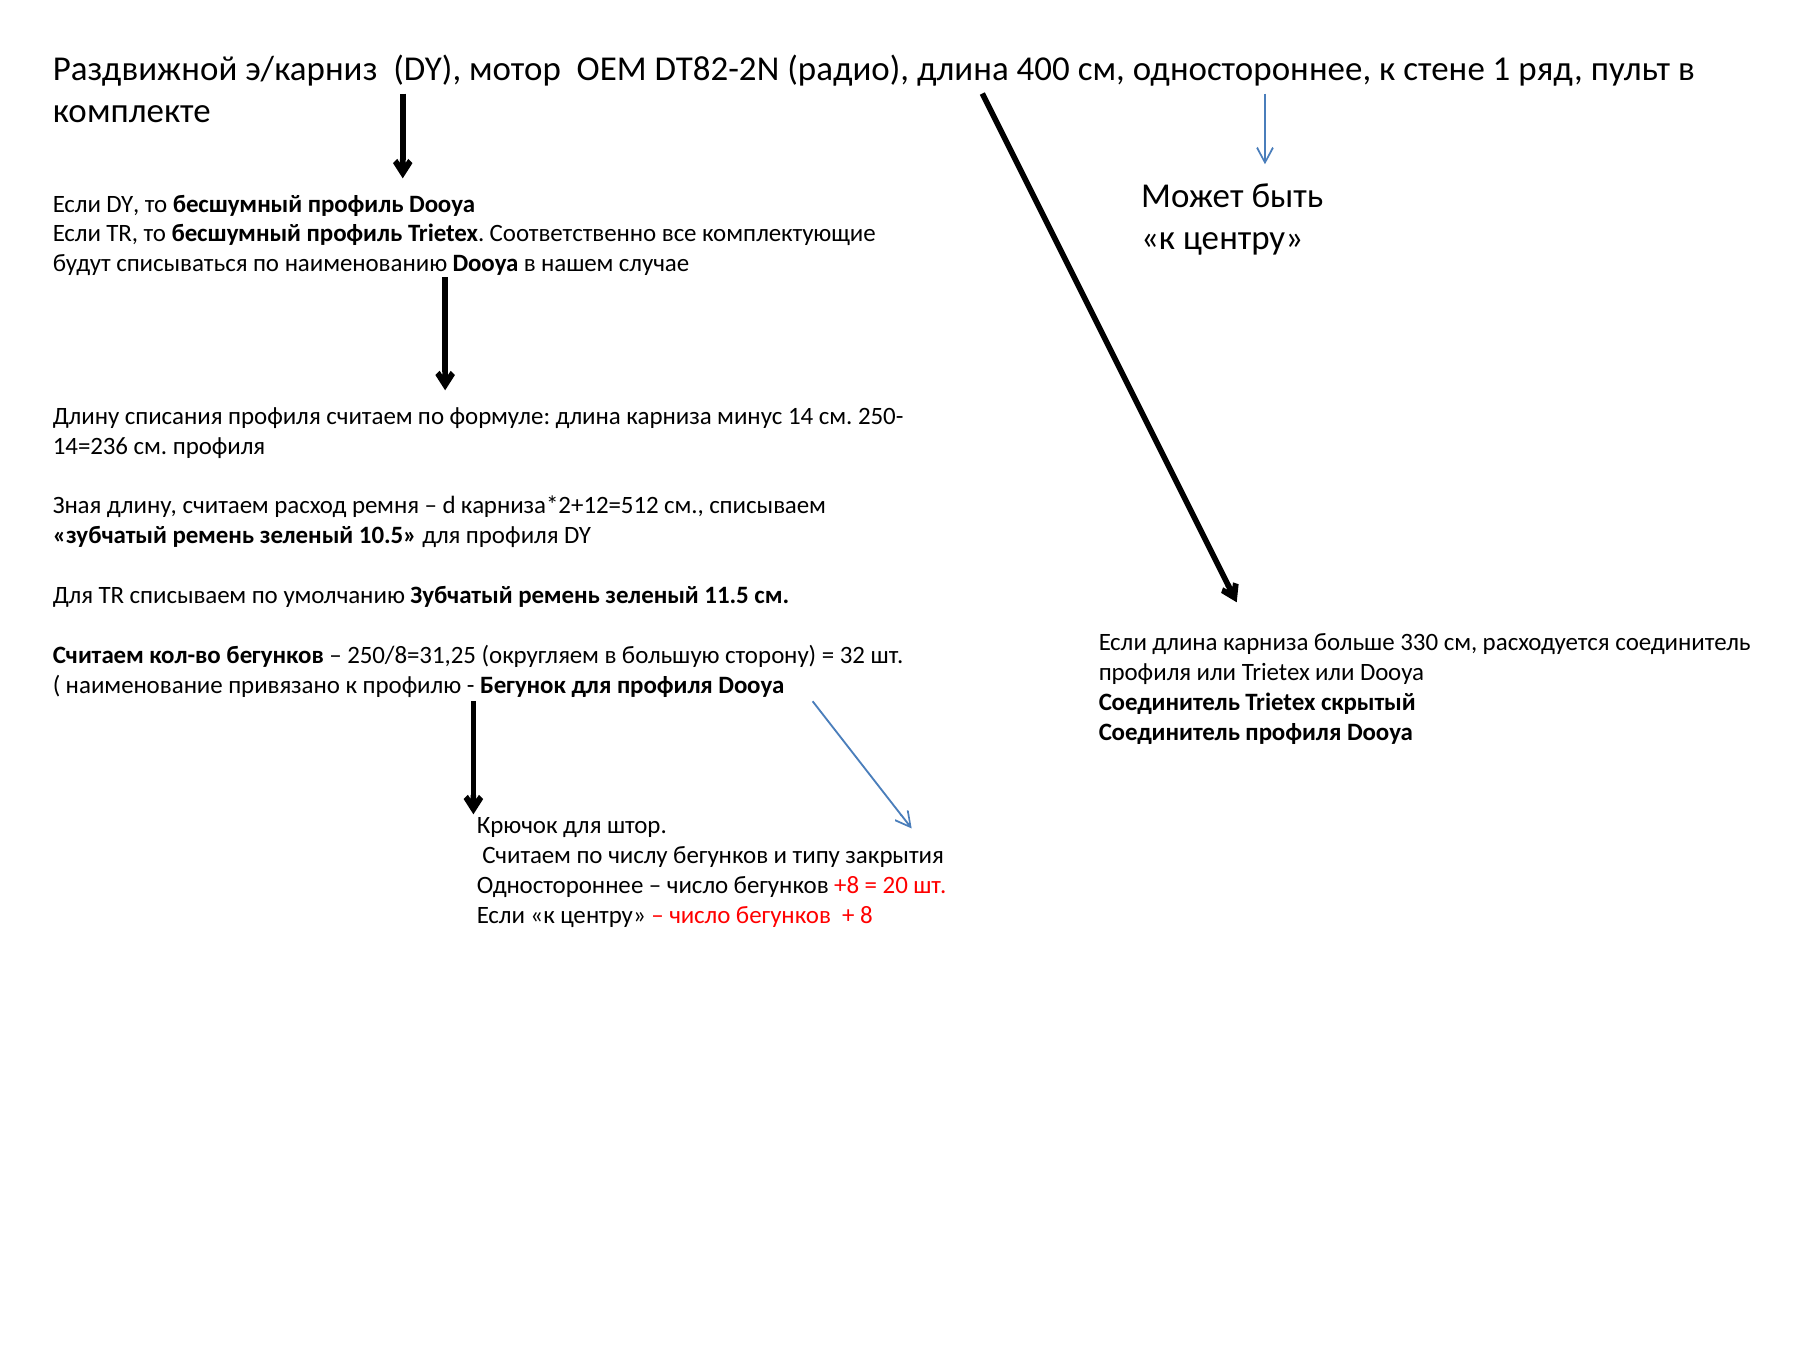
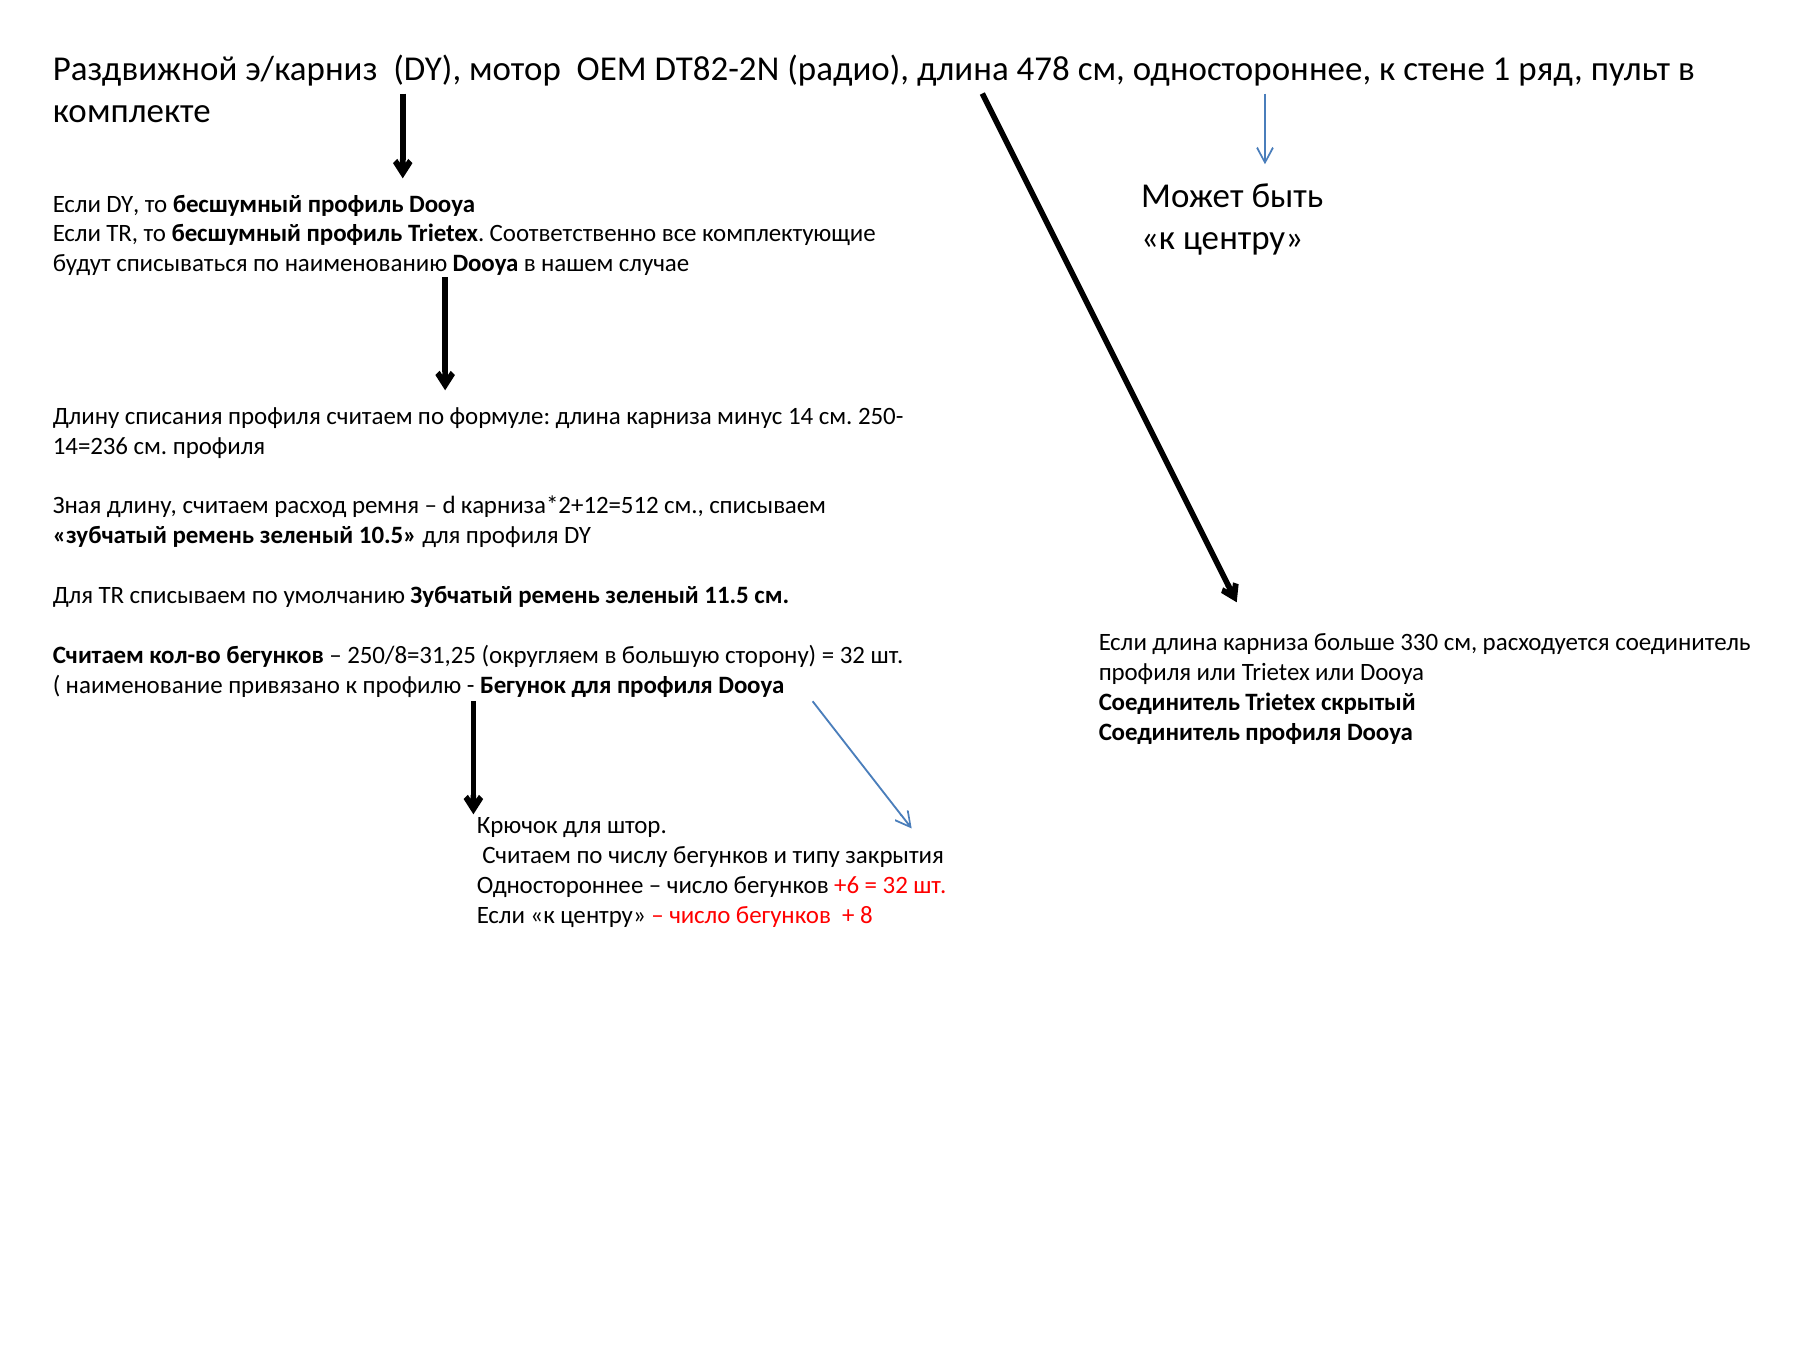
400: 400 -> 478 (1043, 69)
+8: +8 -> +6 (847, 886)
20: 20 -> 32 (895, 886)
